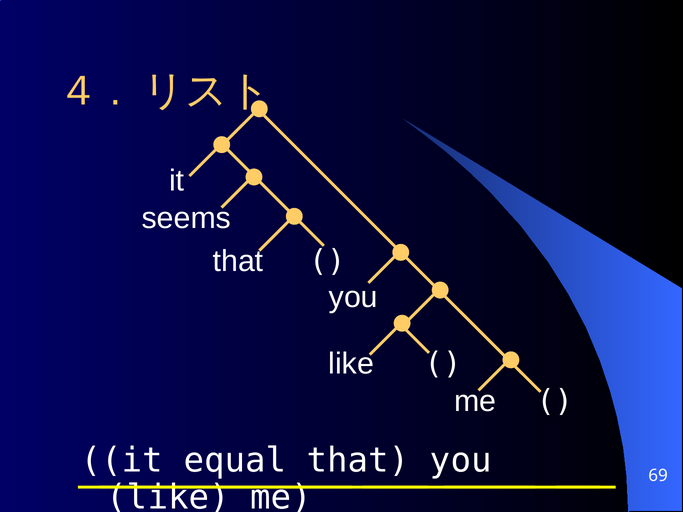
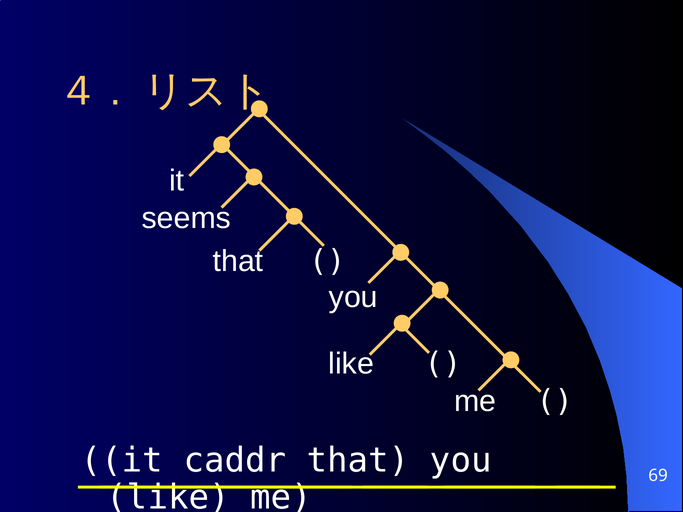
equal: equal -> caddr (235, 461)
